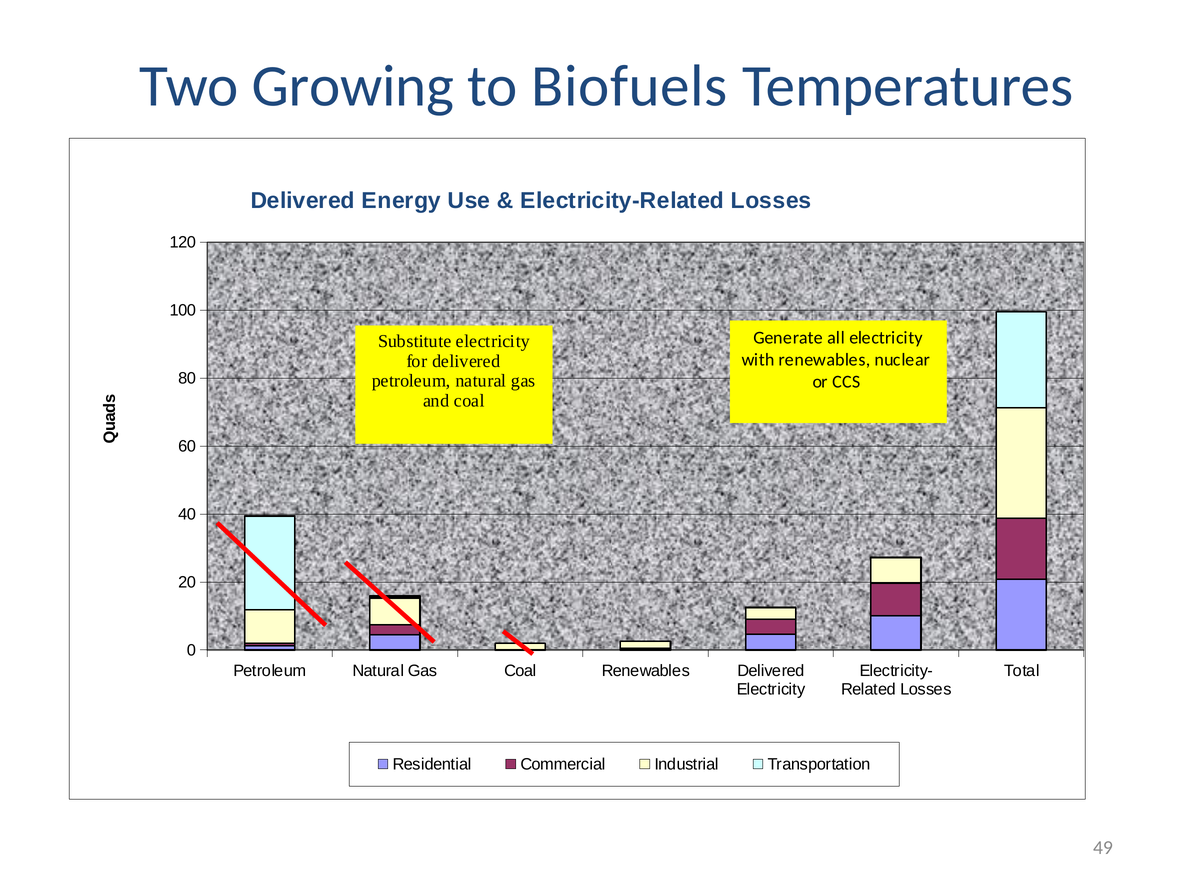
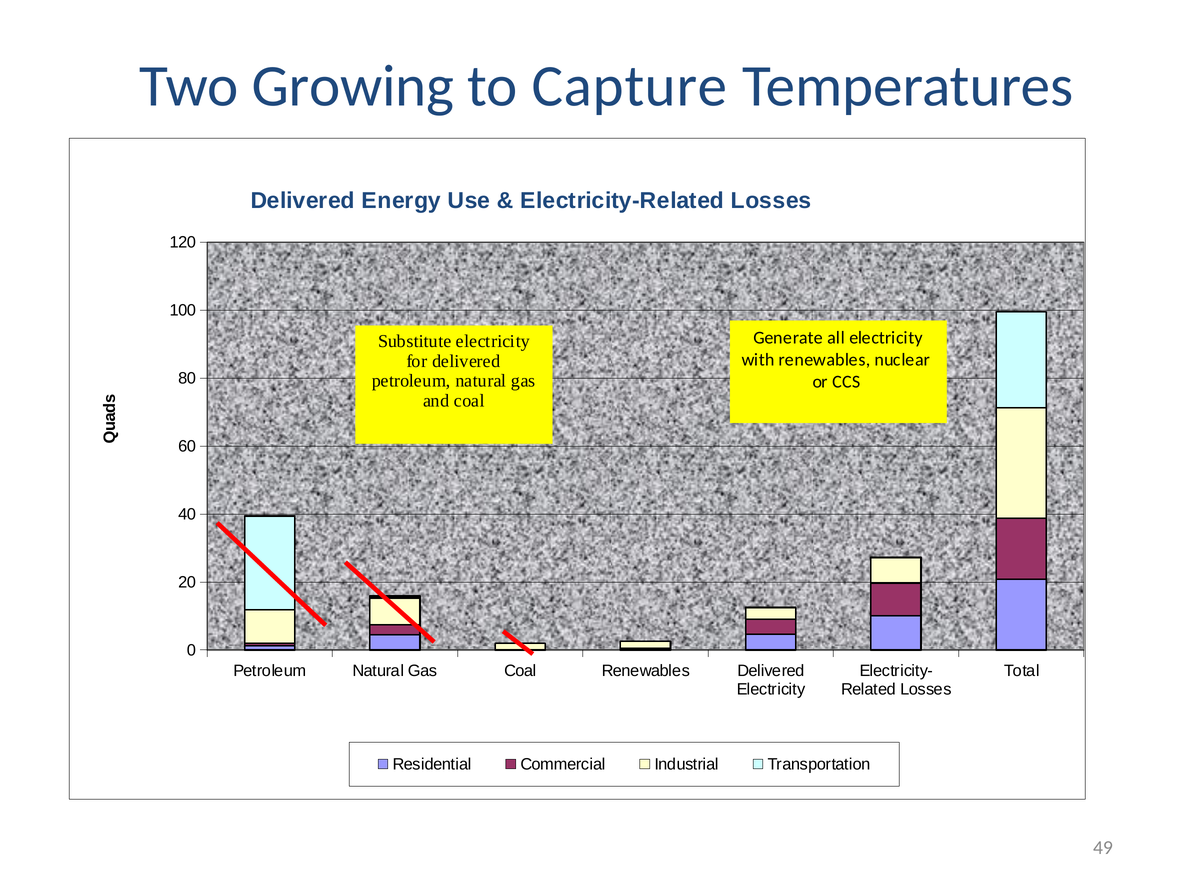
Biofuels: Biofuels -> Capture (629, 86)
